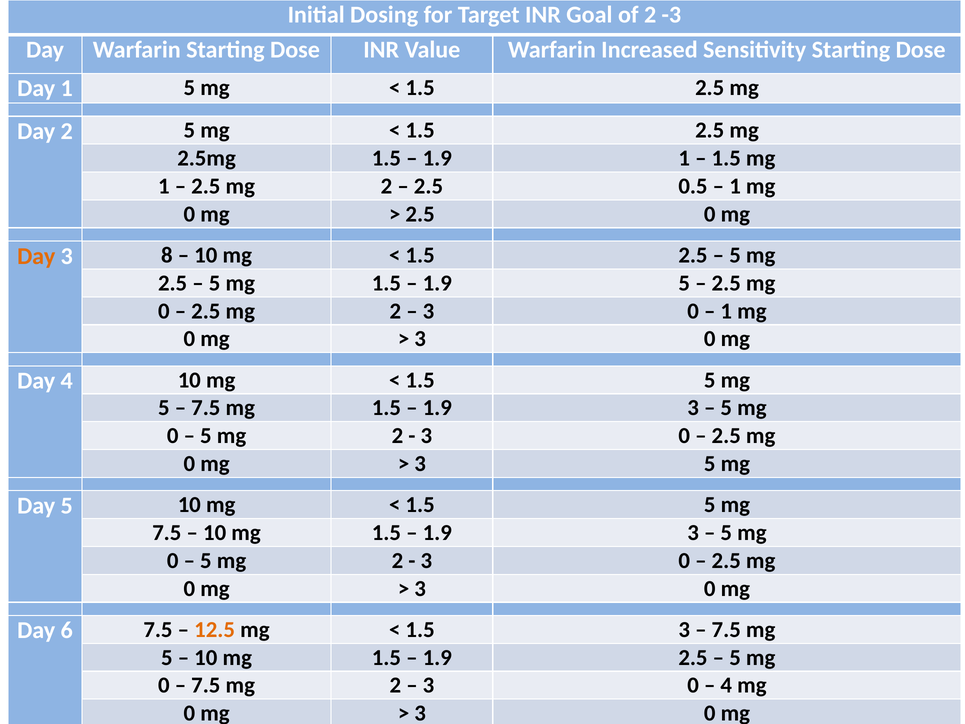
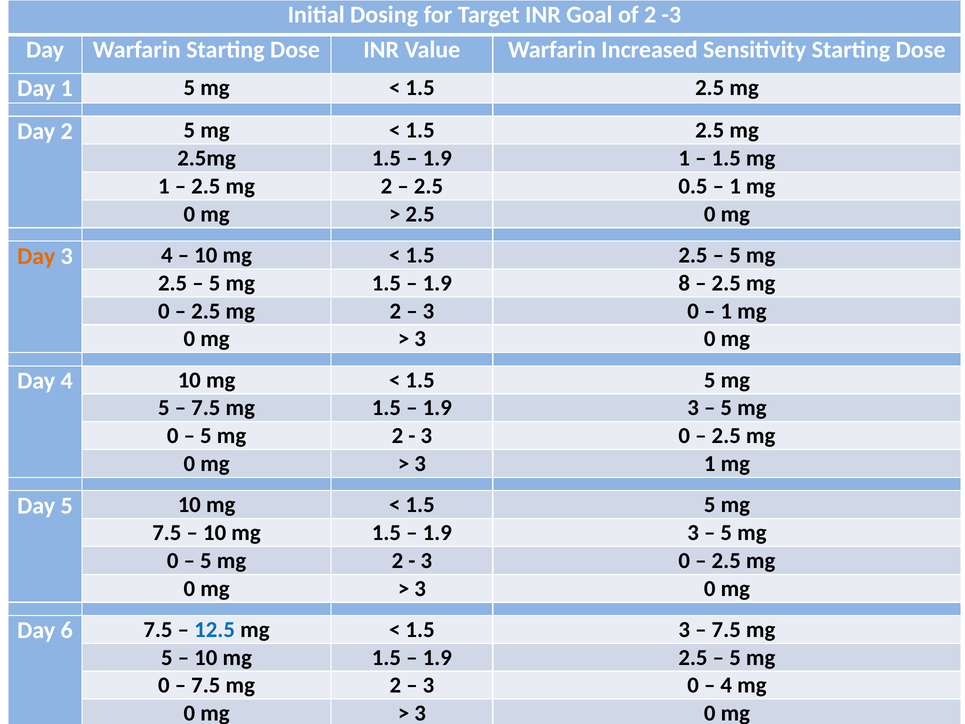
3 8: 8 -> 4 (167, 255)
1.9 5: 5 -> 8 (684, 283)
3 5: 5 -> 1 (710, 464)
12.5 colour: orange -> blue (215, 629)
